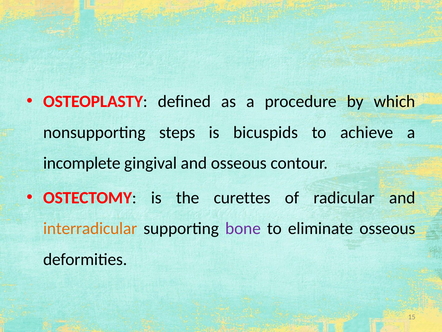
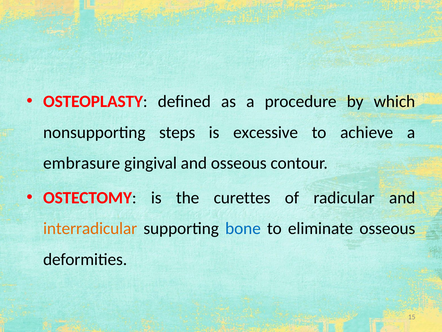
bicuspids: bicuspids -> excessive (266, 132)
incomplete: incomplete -> embrasure (82, 163)
bone colour: purple -> blue (243, 228)
